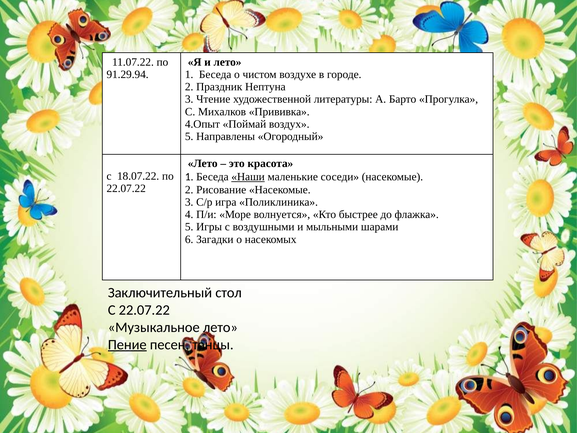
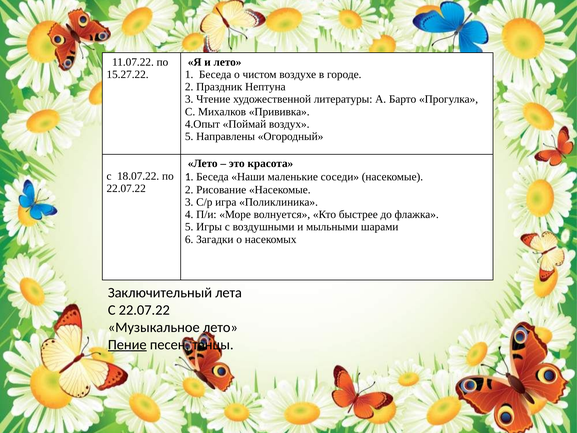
91.29.94: 91.29.94 -> 15.27.22 (128, 74)
Наши underline: present -> none (248, 177)
стол: стол -> лета (229, 292)
